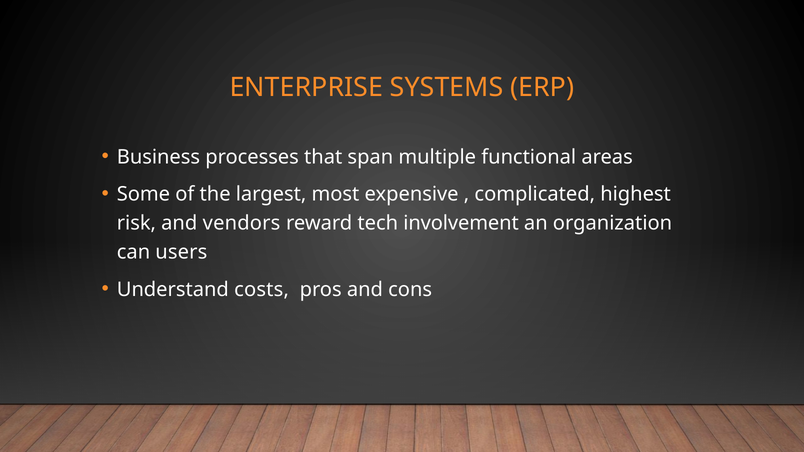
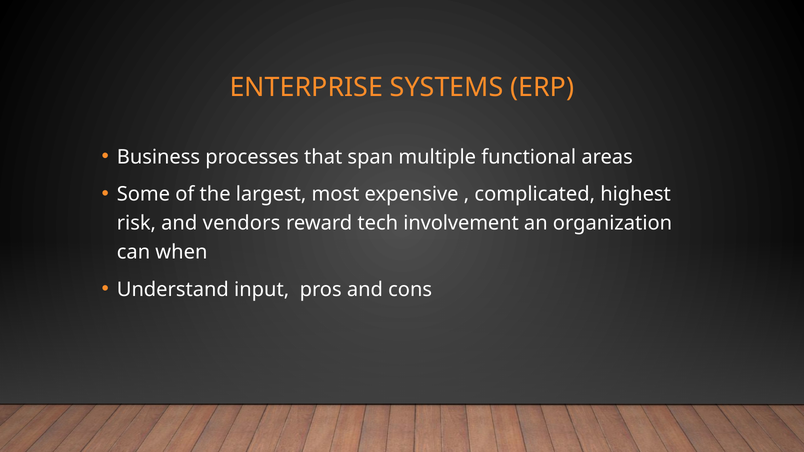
users: users -> when (181, 252)
costs: costs -> input (262, 290)
